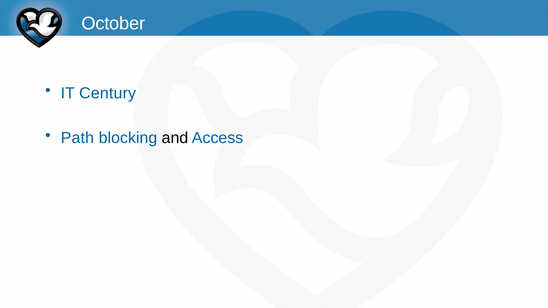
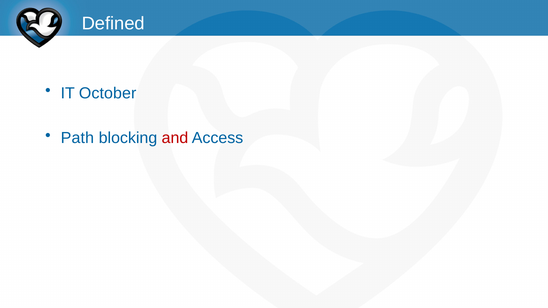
October: October -> Defined (113, 24)
Century: Century -> October (108, 93)
and colour: black -> red (175, 138)
